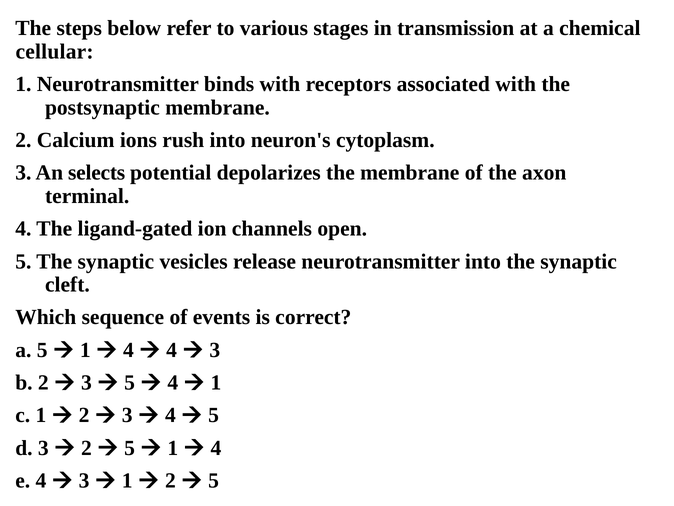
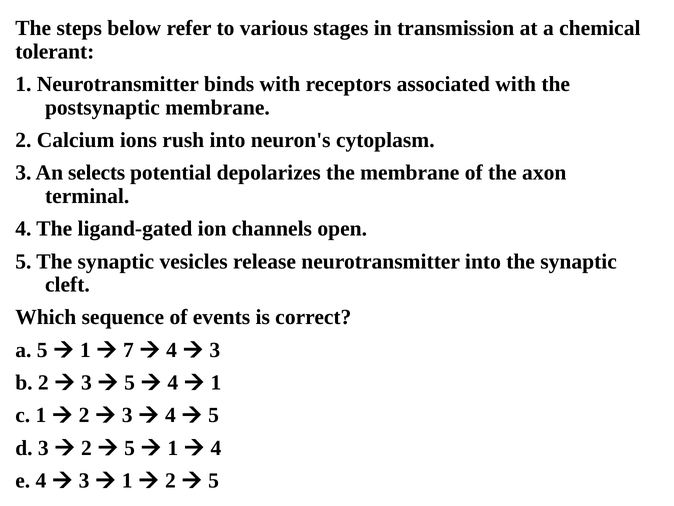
cellular: cellular -> tolerant (55, 52)
4: 4 -> 7 (128, 350)
